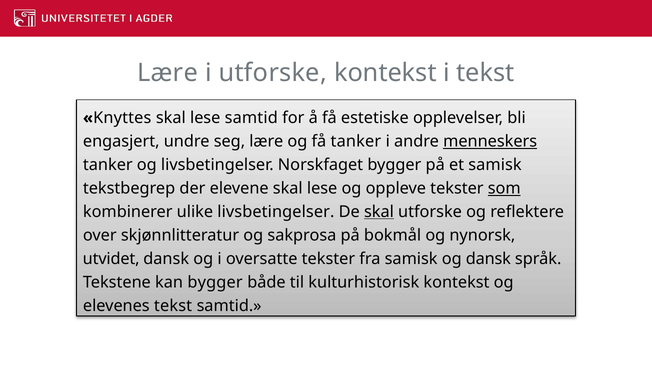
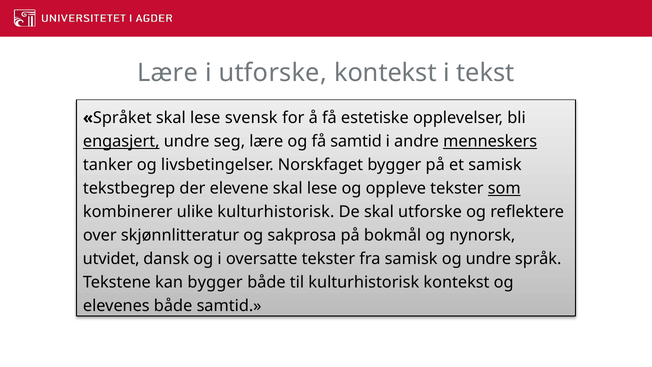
Knyttes: Knyttes -> Språket (122, 118)
lese samtid: samtid -> svensk (251, 118)
engasjert underline: none -> present (121, 141)
få tanker: tanker -> samtid (356, 141)
ulike livsbetingelser: livsbetingelser -> kulturhistorisk (276, 212)
skal underline: present -> none (379, 212)
og dansk: dansk -> undre (488, 259)
elevenes tekst: tekst -> både (173, 305)
